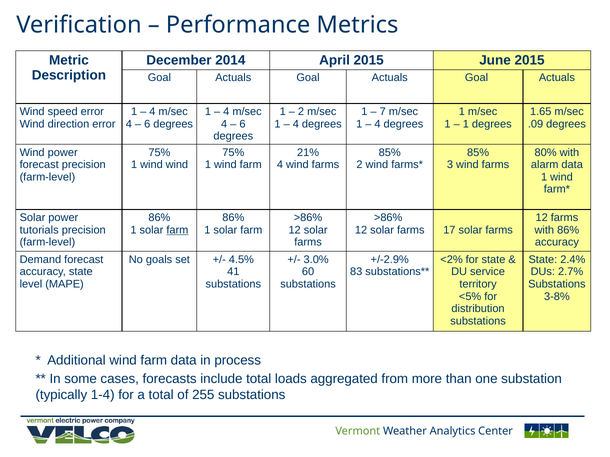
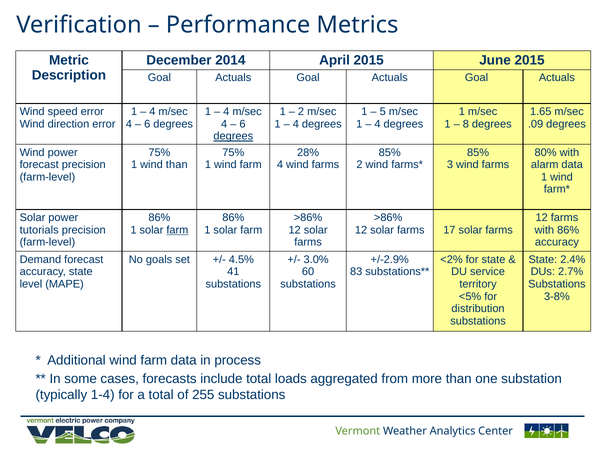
7: 7 -> 5 (383, 112)
1: 1 -> 8 (466, 124)
degrees underline: none -> present (233, 136)
21%: 21% -> 28% (308, 153)
wind wind: wind -> than (177, 165)
